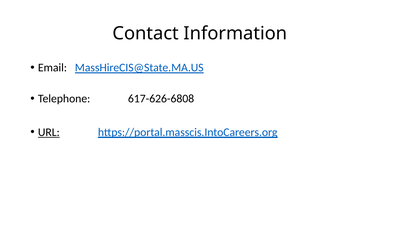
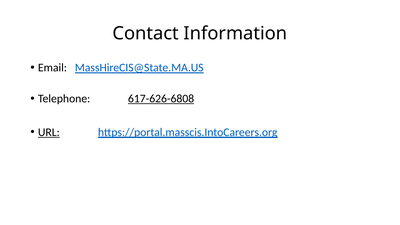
617-626-6808 underline: none -> present (161, 99)
